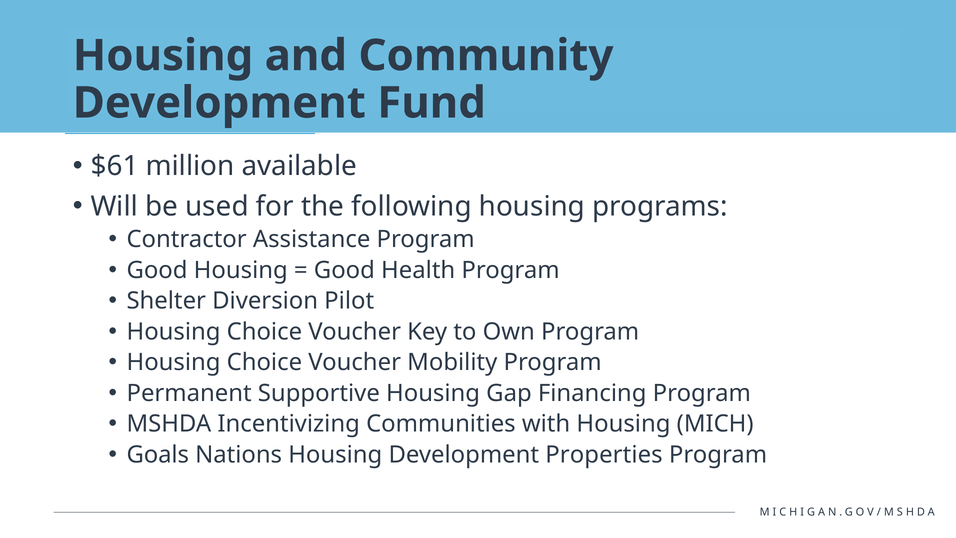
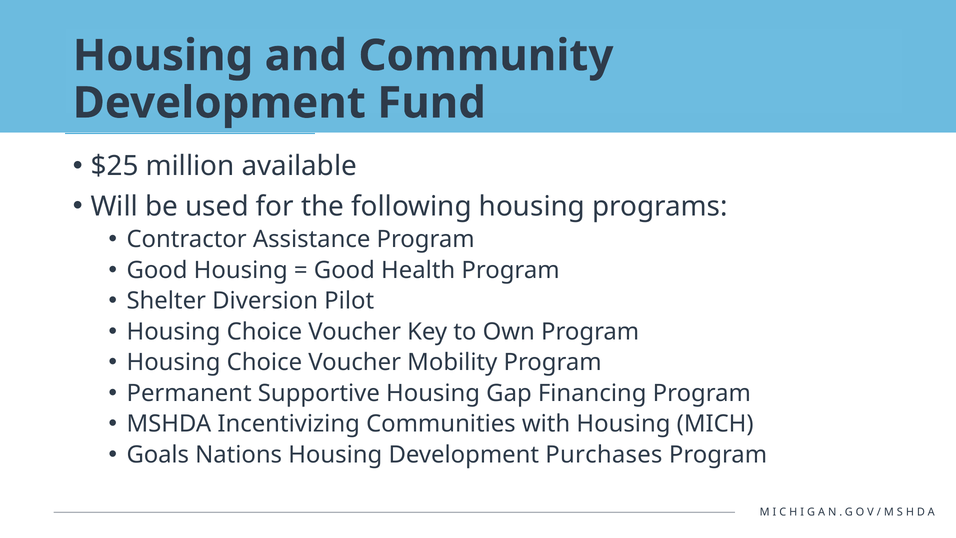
$61: $61 -> $25 (115, 166)
Properties: Properties -> Purchases (604, 455)
